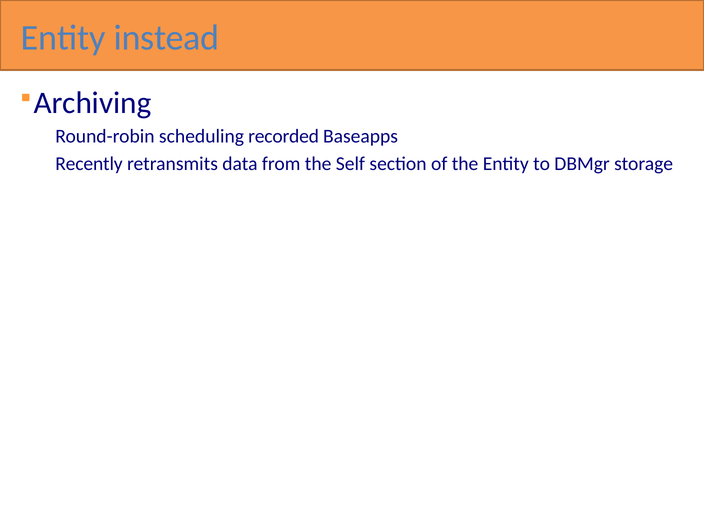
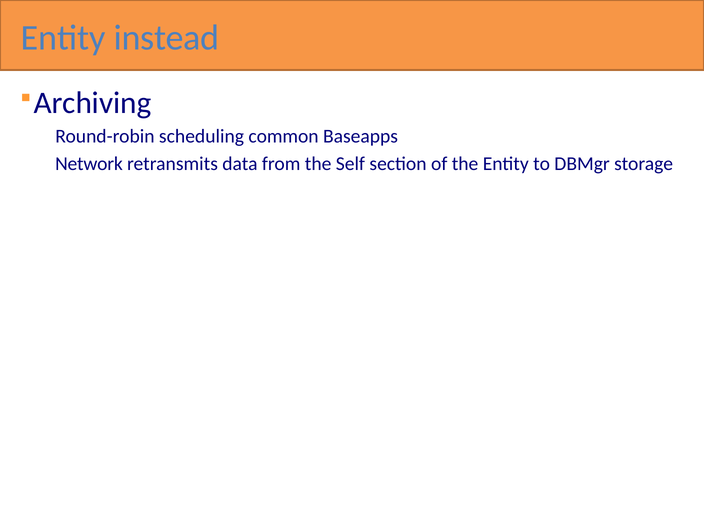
recorded: recorded -> common (284, 136)
Recently: Recently -> Network (89, 164)
